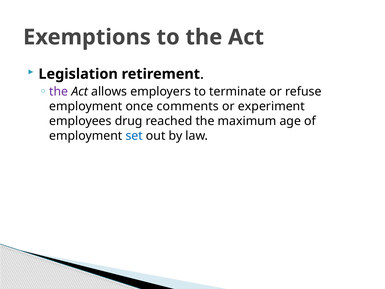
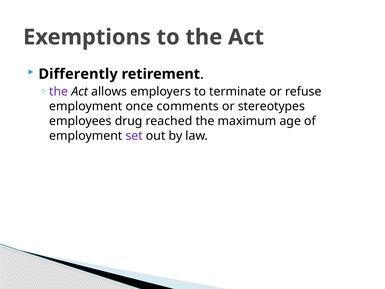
Legislation: Legislation -> Differently (78, 74)
experiment: experiment -> stereotypes (271, 106)
set colour: blue -> purple (134, 136)
